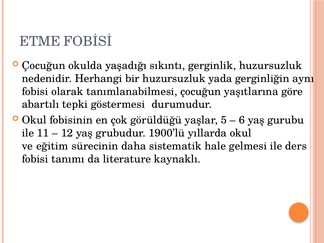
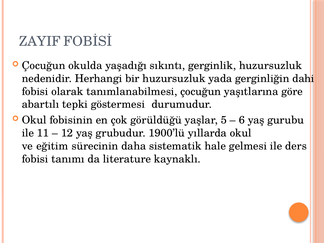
ETME: ETME -> ZAYIF (40, 41)
aynı: aynı -> dahi (303, 78)
